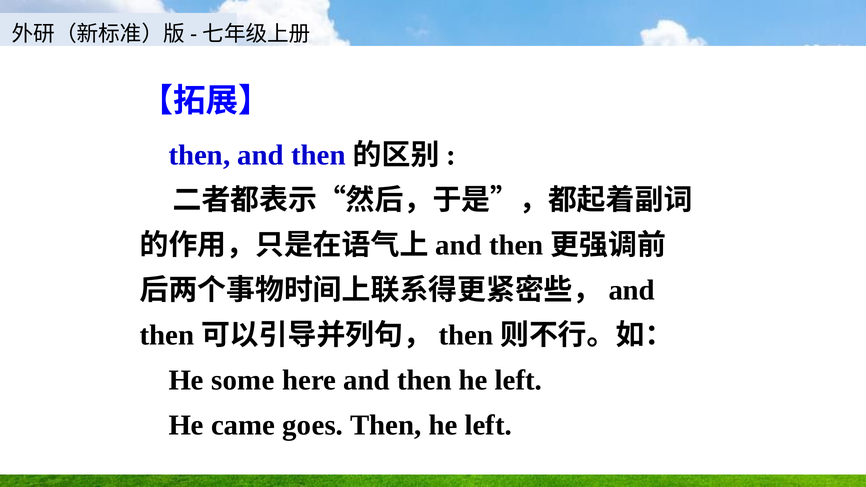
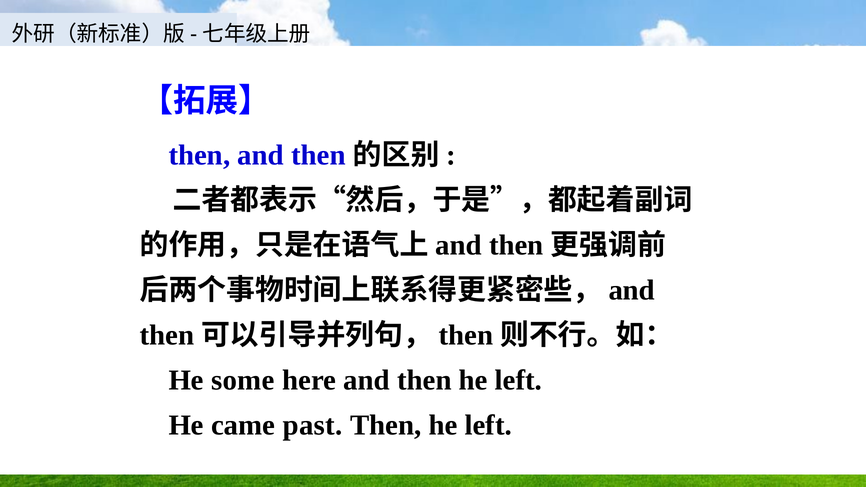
goes: goes -> past (313, 425)
